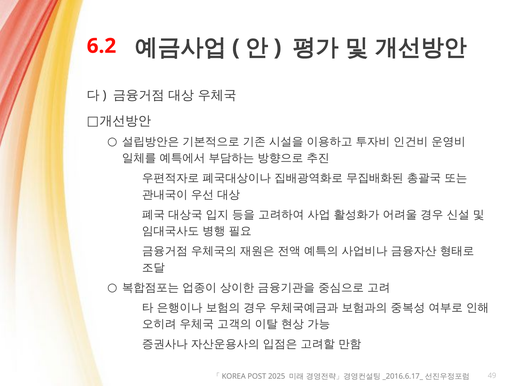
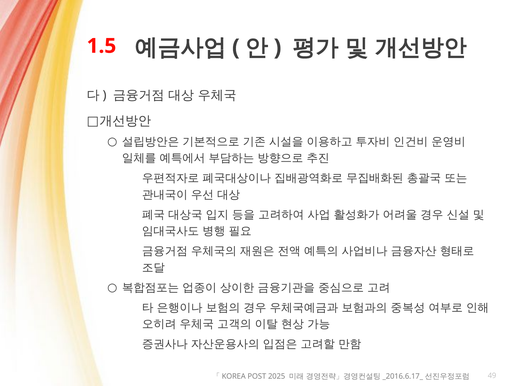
6.2: 6.2 -> 1.5 (101, 46)
